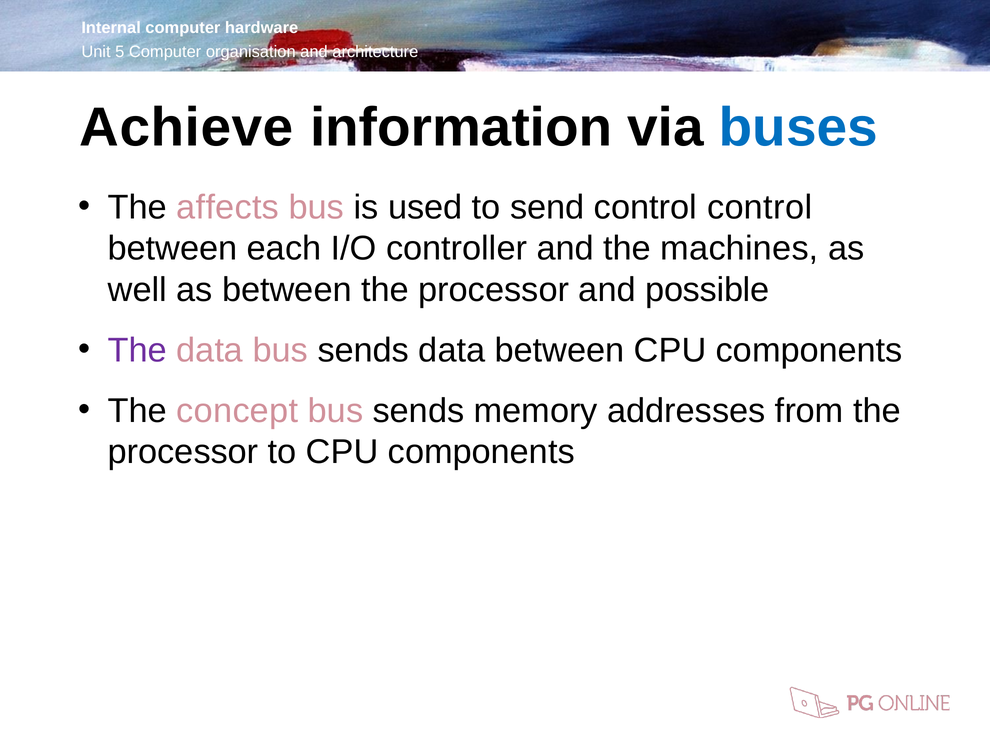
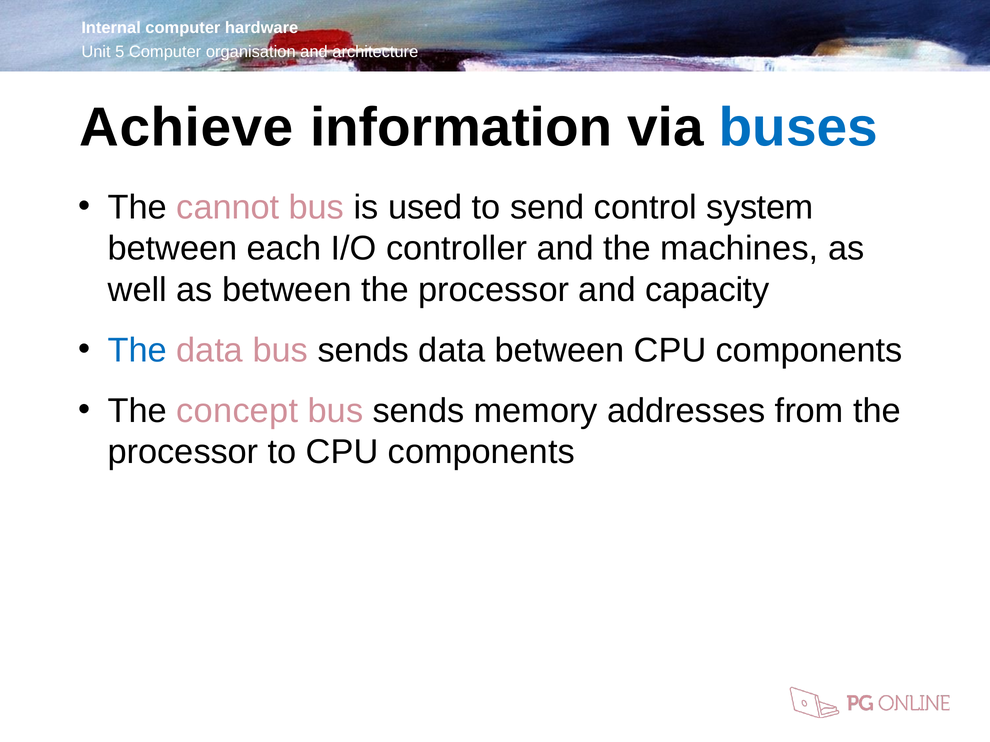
affects: affects -> cannot (228, 208)
control control: control -> system (760, 208)
possible: possible -> capacity (707, 290)
The colour: purple -> blue (137, 351)
